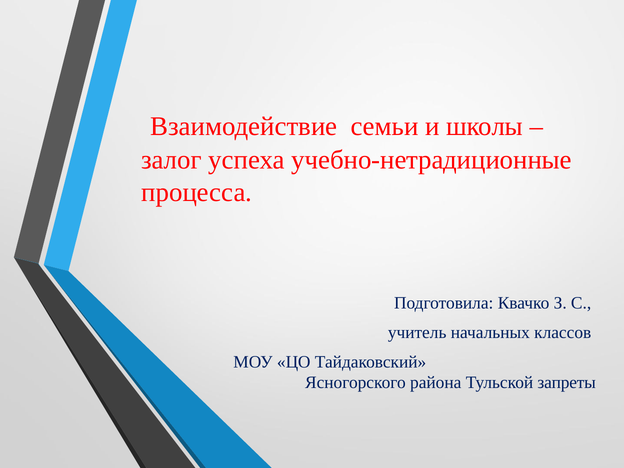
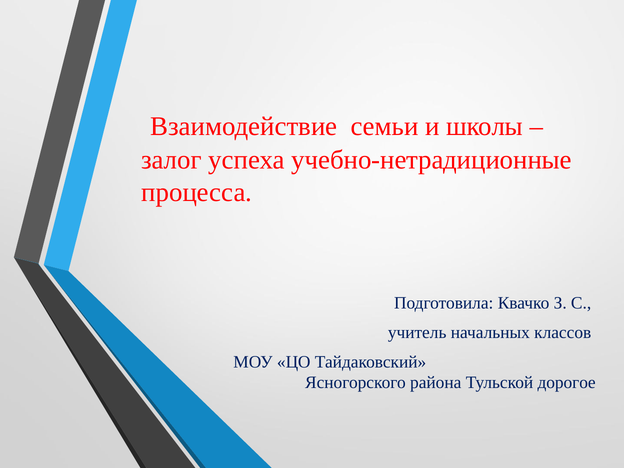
запреты: запреты -> дорогое (567, 383)
